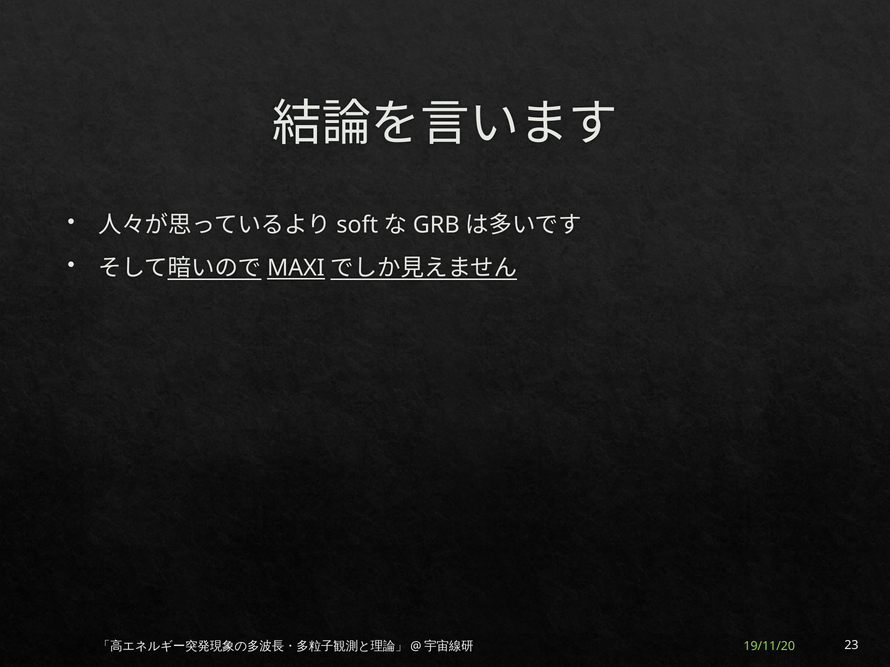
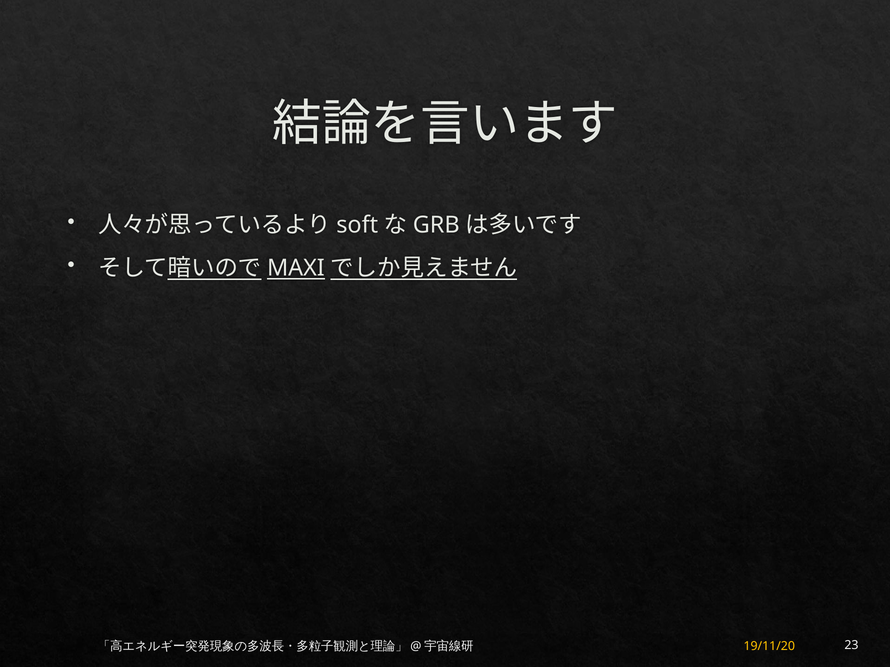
19/11/20 colour: light green -> yellow (769, 647)
